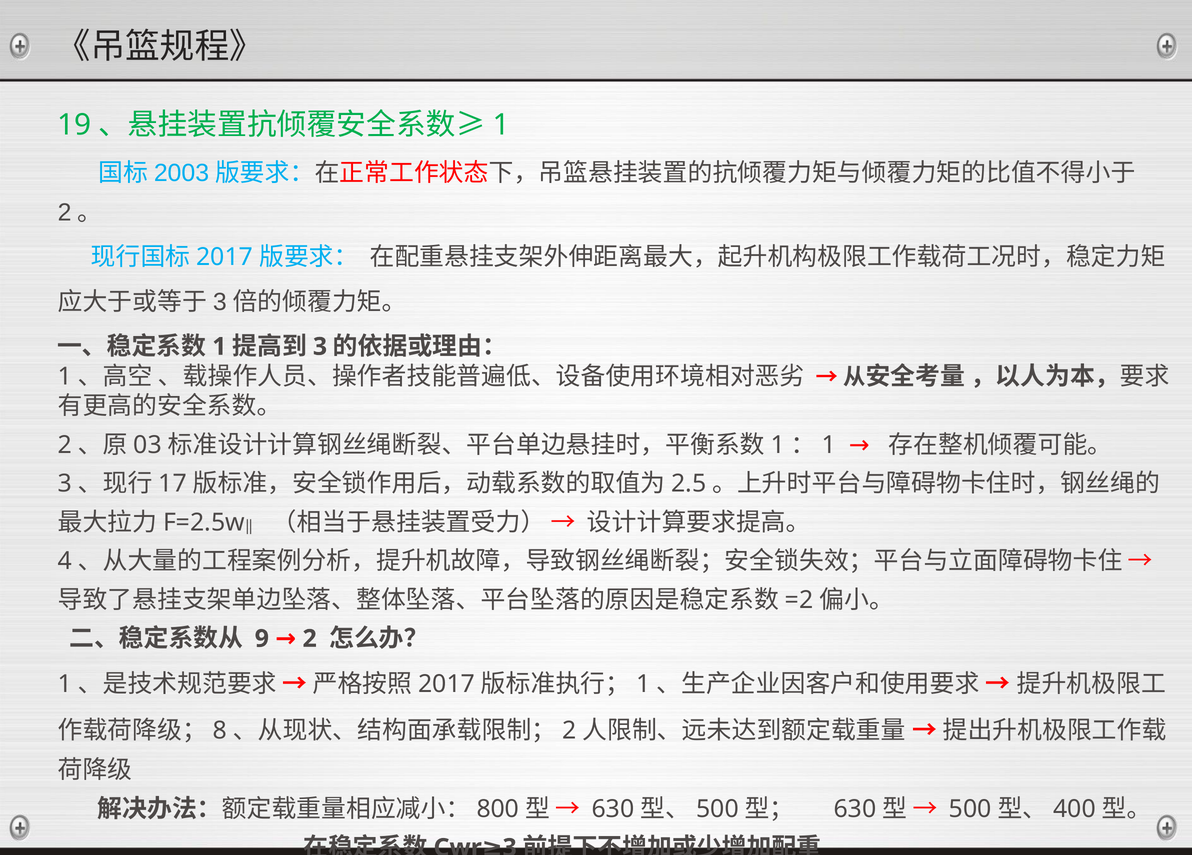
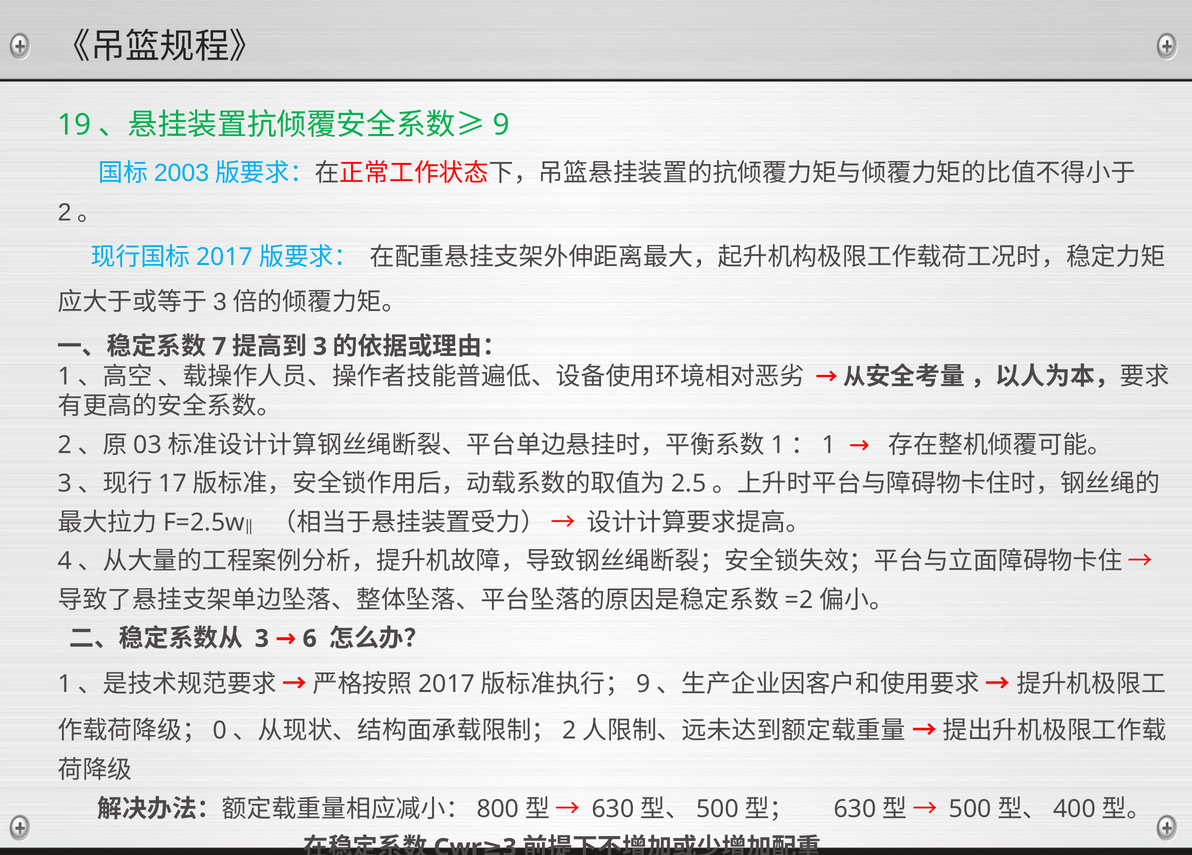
1: 1 -> 9 (501, 125)
1: 1 -> 7 (219, 347)
9: 9 -> 3 (262, 639)
2: 2 -> 6 (310, 639)
1: 1 -> 9 (643, 684)
8: 8 -> 0 (220, 731)
